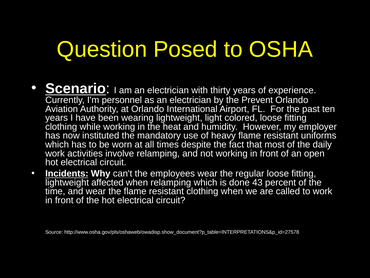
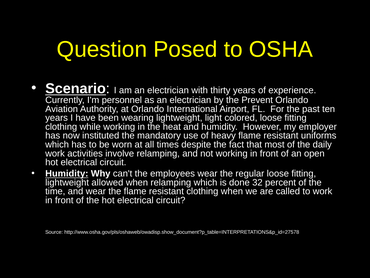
Incidents: Incidents -> Humidity (67, 173)
affected: affected -> allowed (107, 182)
43: 43 -> 32 (257, 182)
